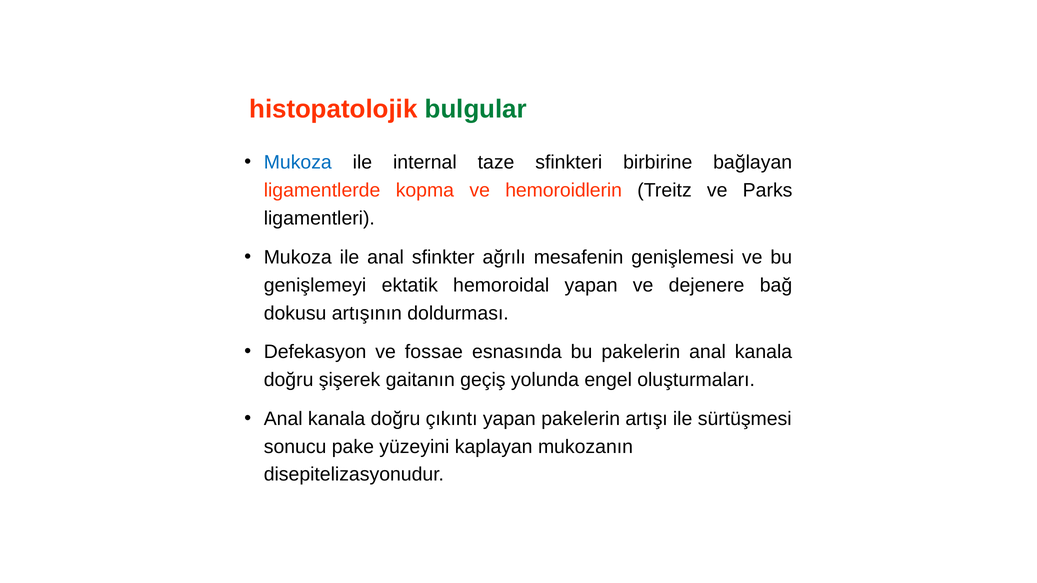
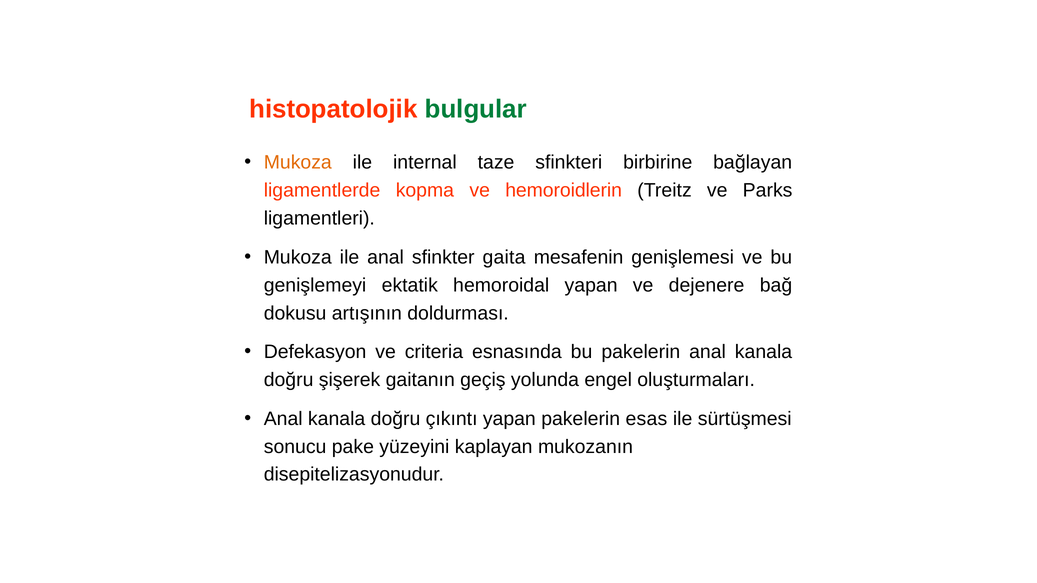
Mukoza colour: blue -> orange (298, 163)
ağrılı: ağrılı -> gaita (504, 257)
fossae: fossae -> criteria (434, 352)
artışı: artışı -> esas (646, 419)
